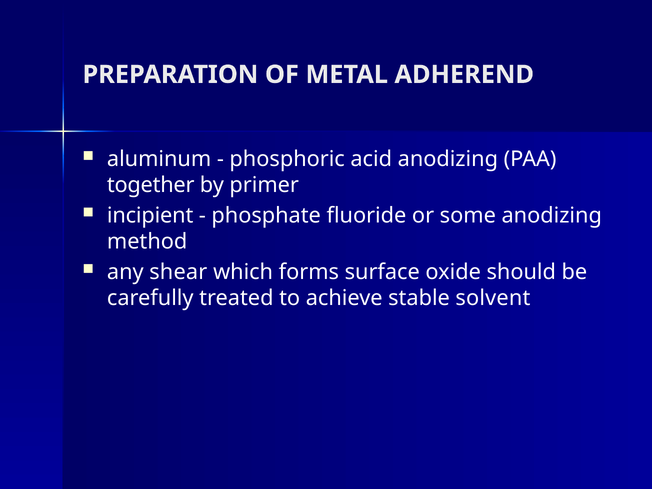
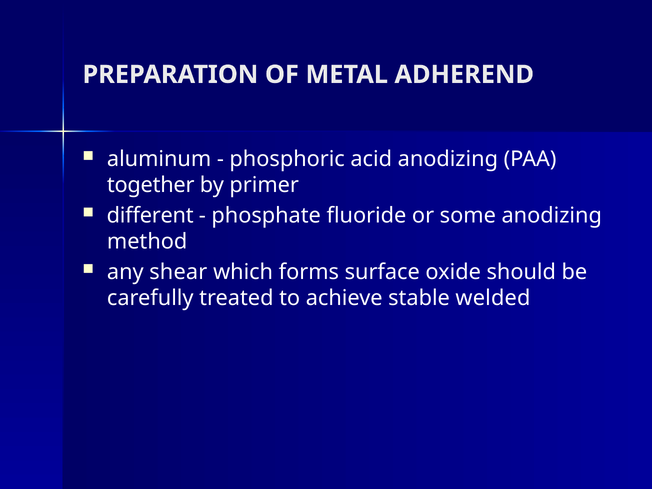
incipient: incipient -> different (150, 215)
solvent: solvent -> welded (493, 298)
